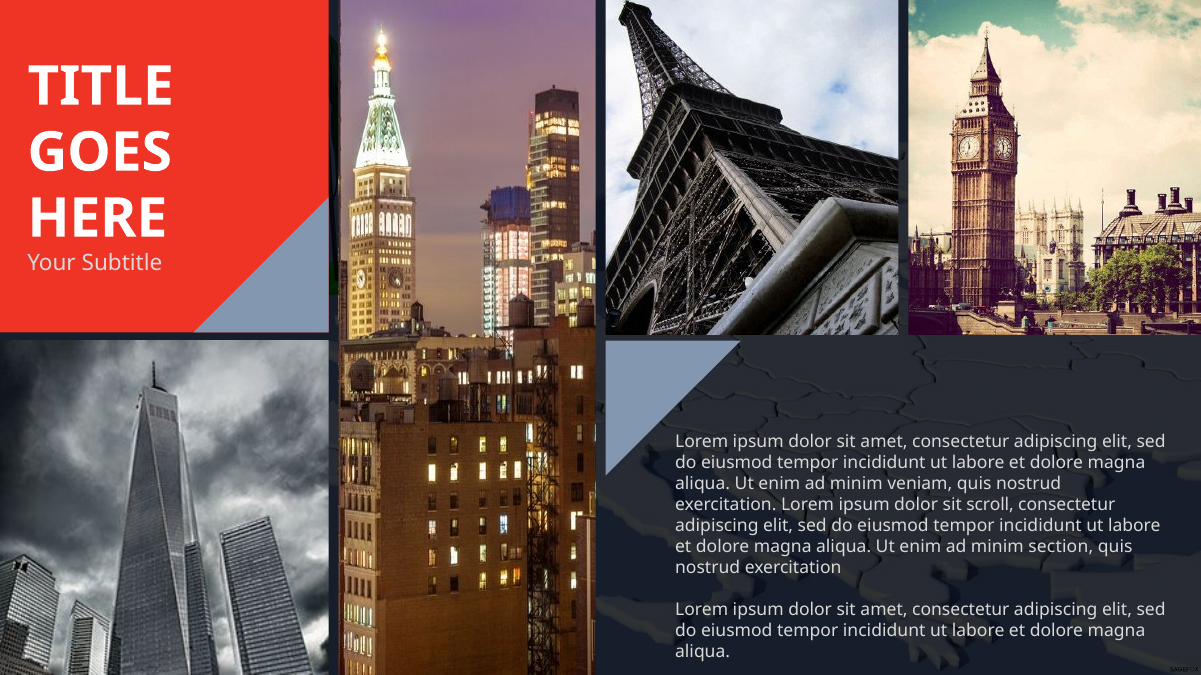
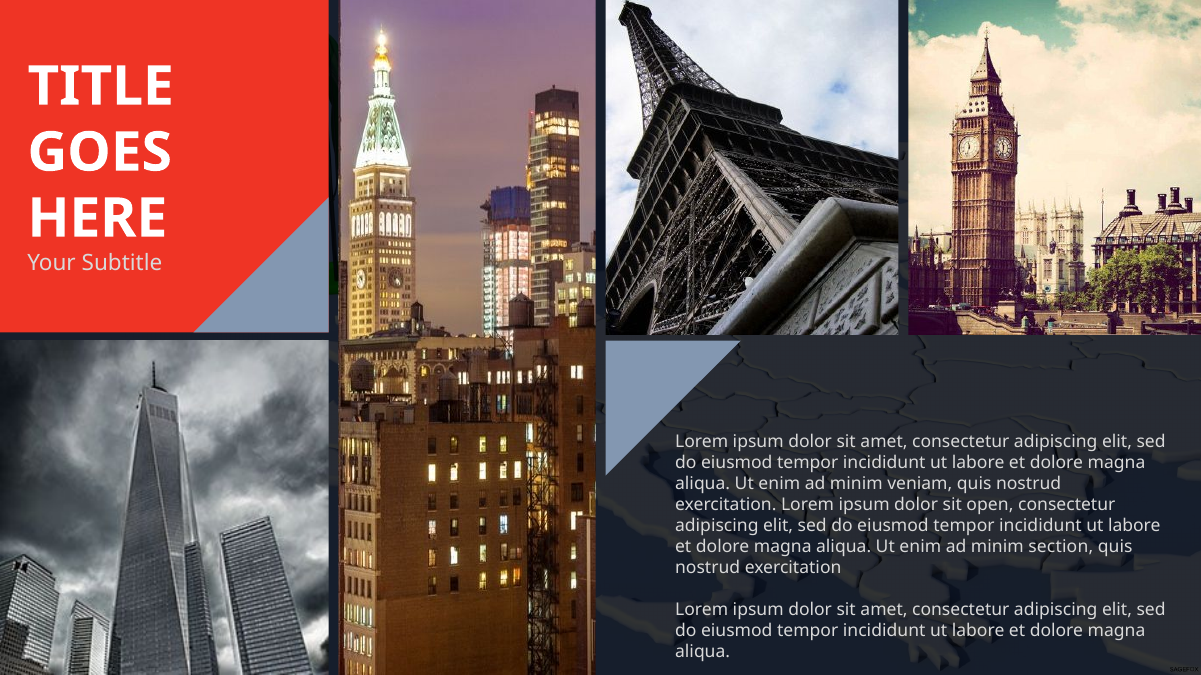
scroll: scroll -> open (990, 505)
